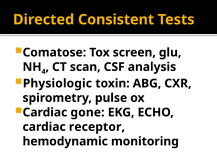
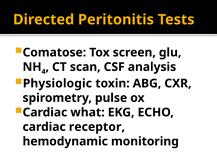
Consistent: Consistent -> Peritonitis (116, 20)
gone: gone -> what (88, 112)
